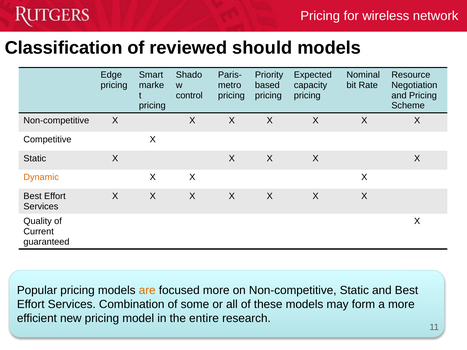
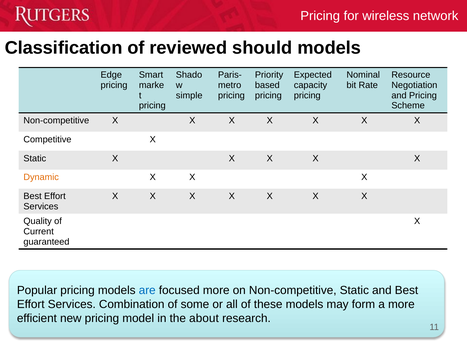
control: control -> simple (189, 95)
are colour: orange -> blue (147, 291)
entire: entire -> about (204, 319)
